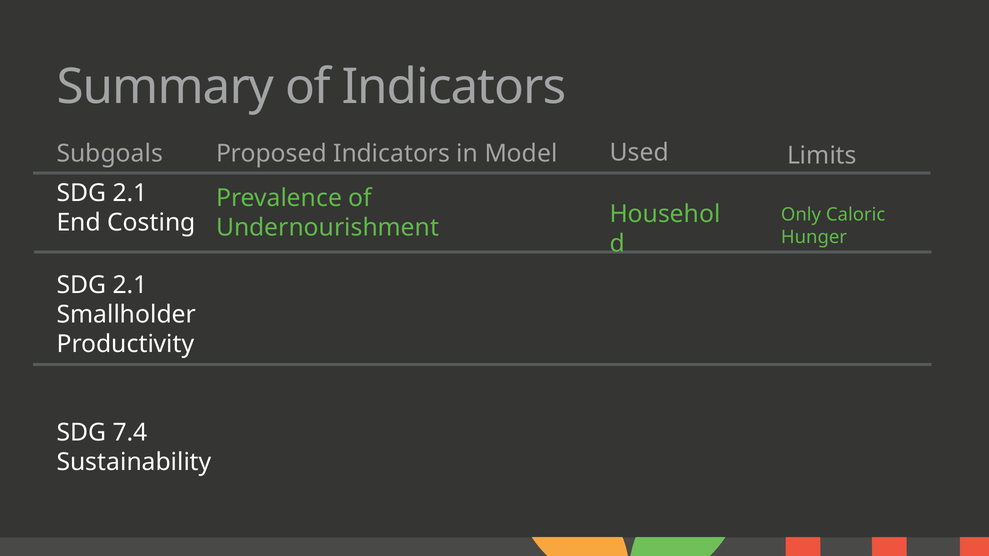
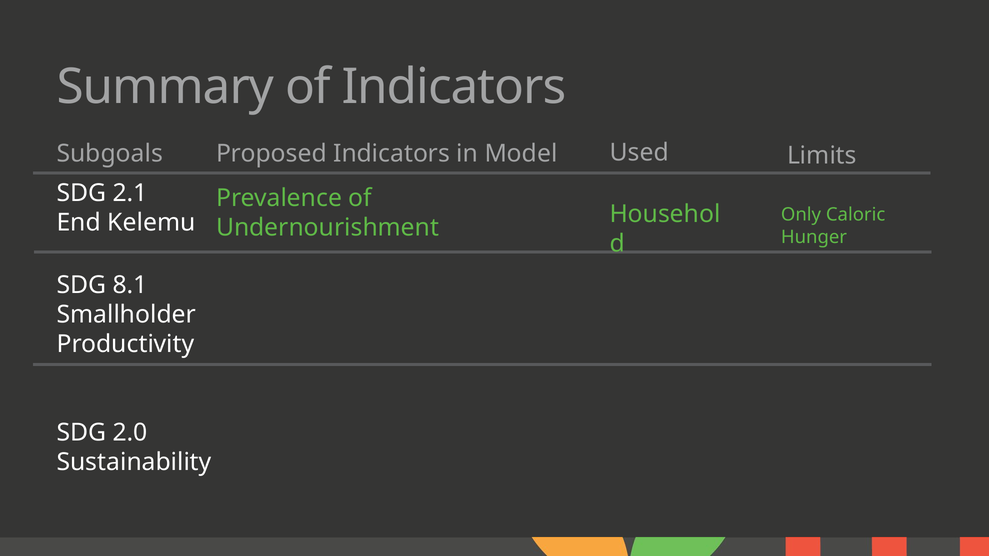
Costing: Costing -> Kelemu (151, 223)
2.1: 2.1 -> 8.1 (130, 285)
7.4: 7.4 -> 2.0 (130, 433)
